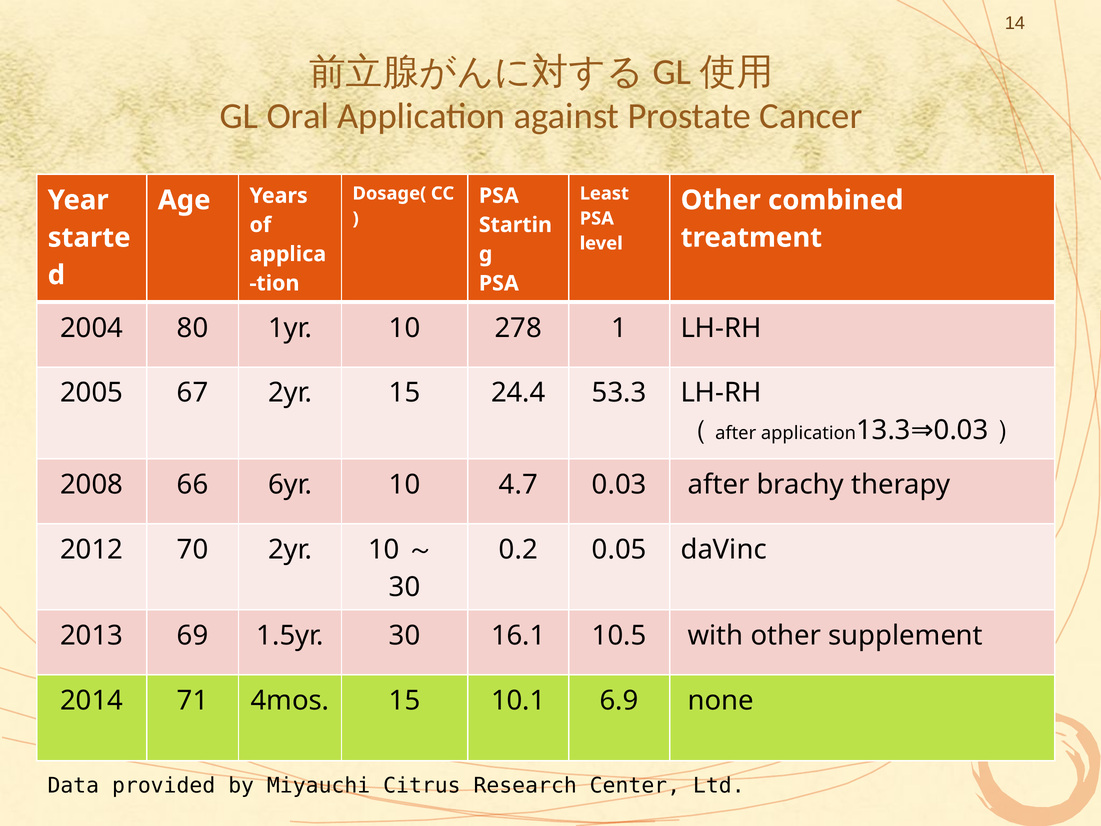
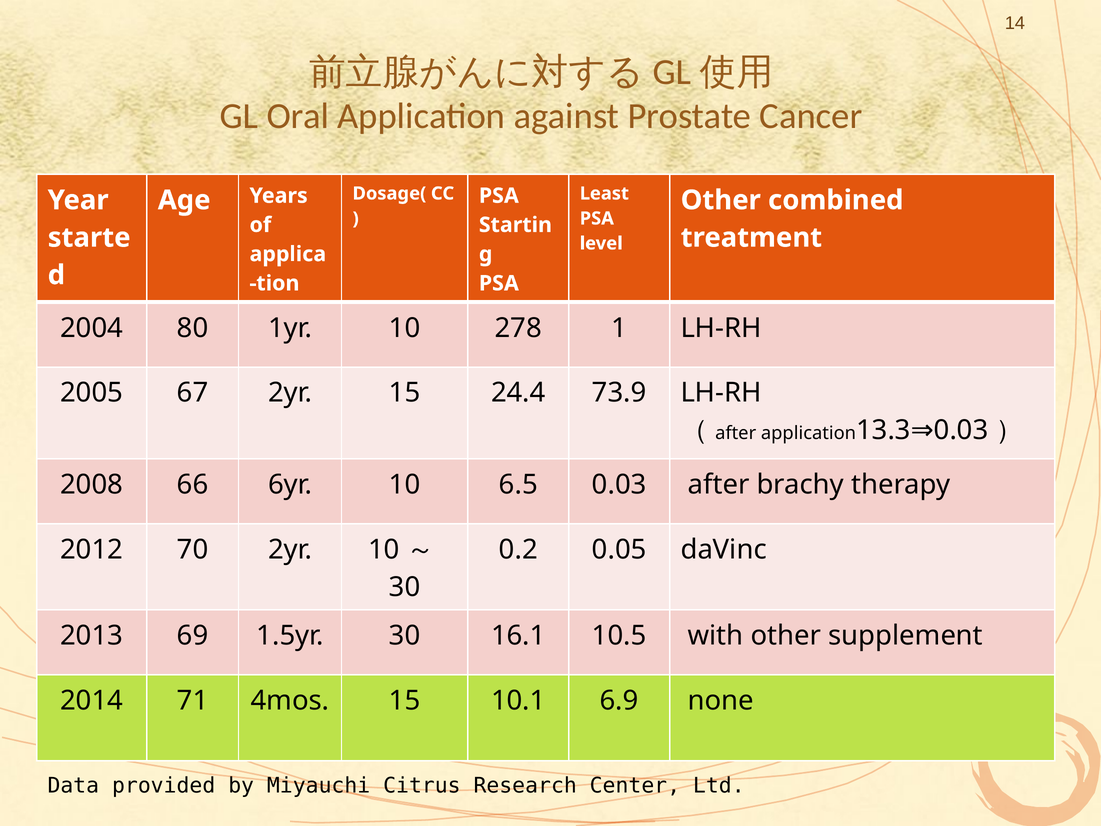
53.3: 53.3 -> 73.9 (619, 393)
4.7: 4.7 -> 6.5 (518, 484)
